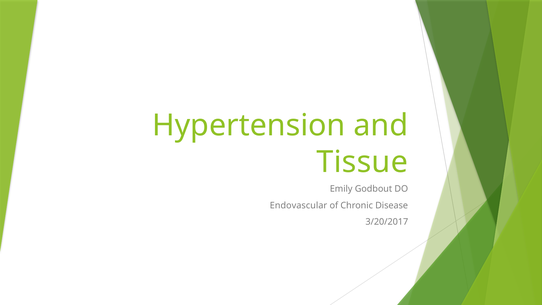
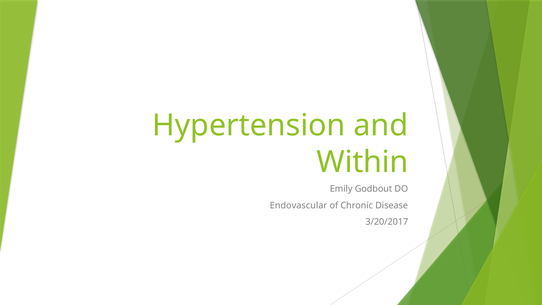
Tissue: Tissue -> Within (363, 162)
